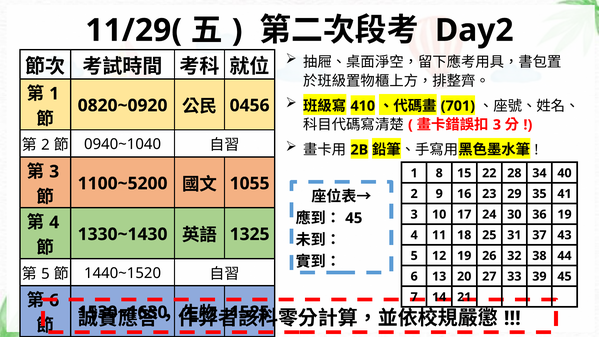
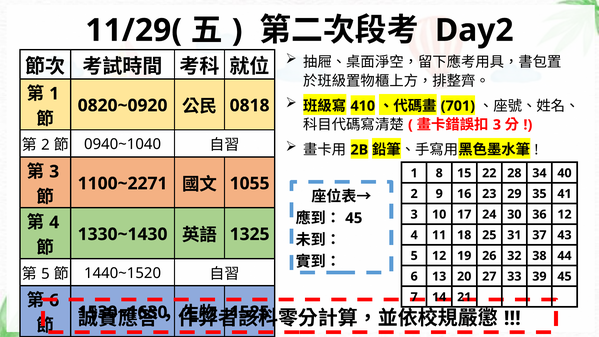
0456: 0456 -> 0818 (250, 105)
1100~5200: 1100~5200 -> 1100~2271 (123, 183)
36 19: 19 -> 12 (564, 214)
